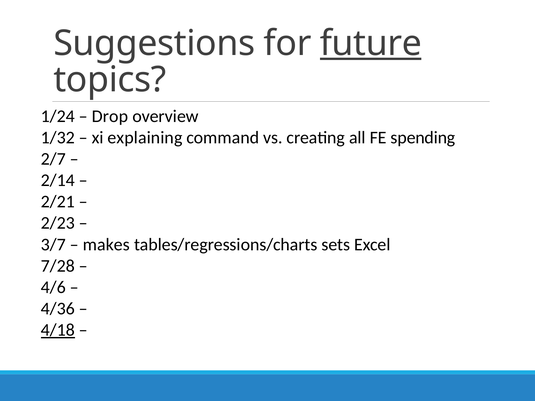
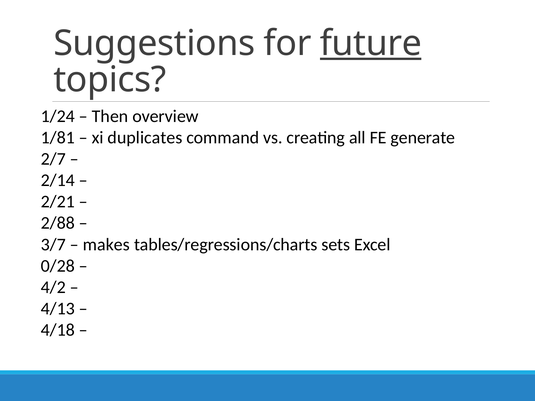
Drop: Drop -> Then (110, 116)
1/32: 1/32 -> 1/81 (58, 138)
explaining: explaining -> duplicates (145, 138)
spending: spending -> generate (423, 138)
2/23: 2/23 -> 2/88 (58, 223)
7/28: 7/28 -> 0/28 (58, 266)
4/6: 4/6 -> 4/2 (53, 287)
4/36: 4/36 -> 4/13 (58, 309)
4/18 underline: present -> none (58, 330)
